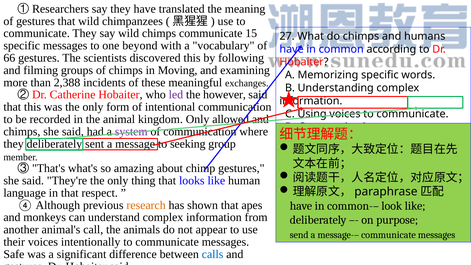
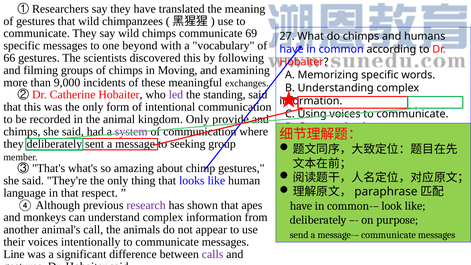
15: 15 -> 69 (251, 33)
2,388: 2,388 -> 9,000 (67, 82)
however: however -> standing (224, 95)
allowed: allowed -> provide (231, 119)
research colour: orange -> purple (146, 205)
Safe: Safe -> Line (14, 254)
calls colour: blue -> purple (213, 254)
